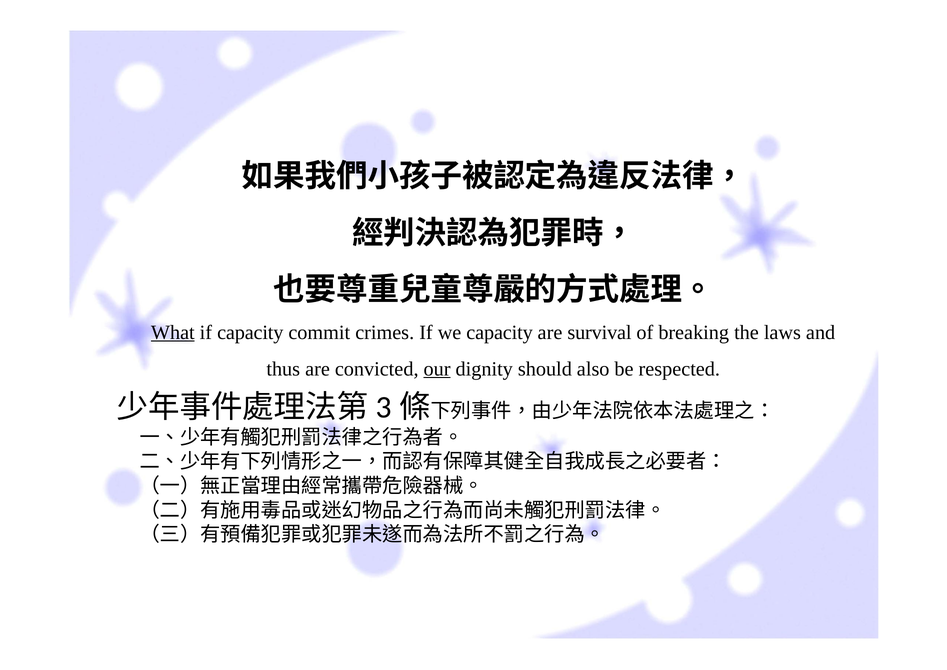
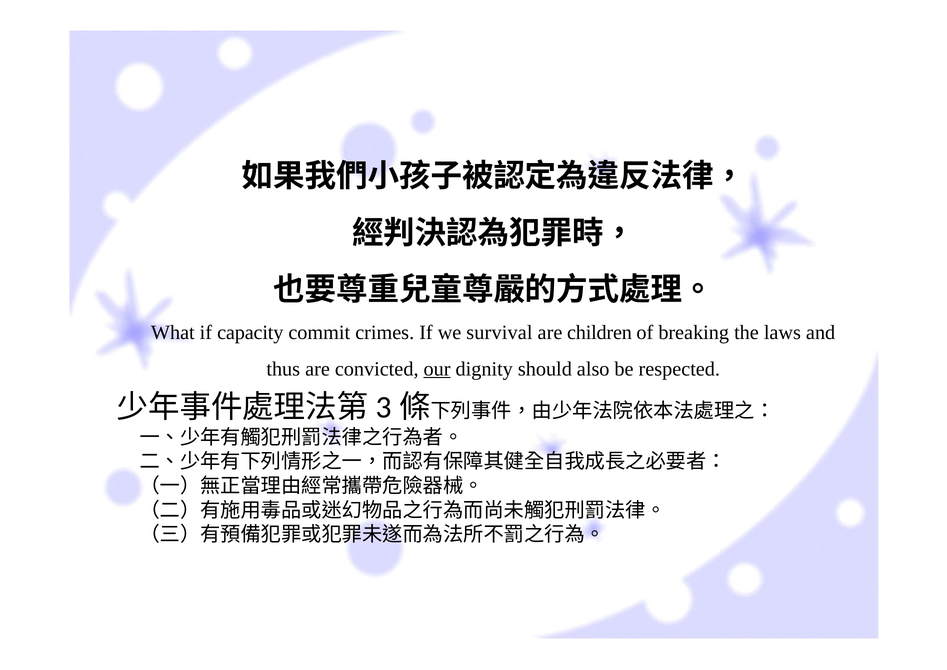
What underline: present -> none (173, 332)
we capacity: capacity -> survival (499, 332)
survival: survival -> children (600, 332)
